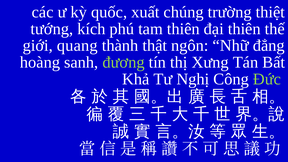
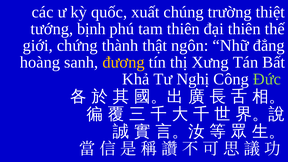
kích: kích -> bịnh (91, 29)
quang: quang -> chứng (77, 46)
đương colour: light green -> yellow (124, 62)
